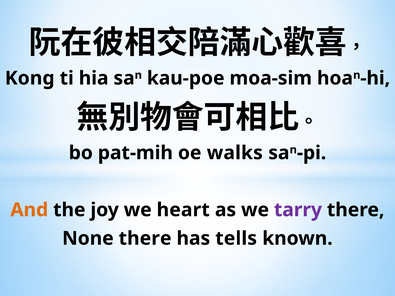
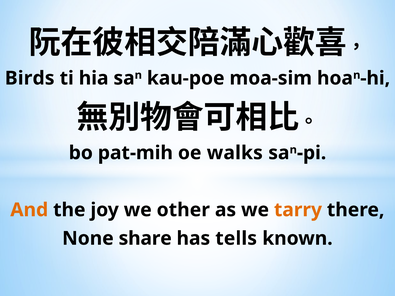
Kong: Kong -> Birds (30, 78)
heart: heart -> other (183, 210)
tarry colour: purple -> orange (298, 210)
None there: there -> share (145, 239)
